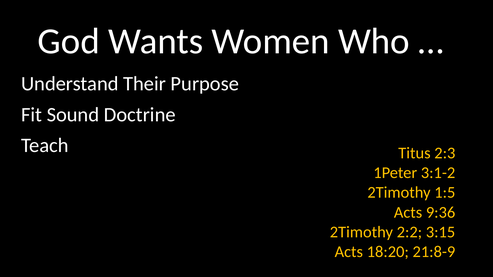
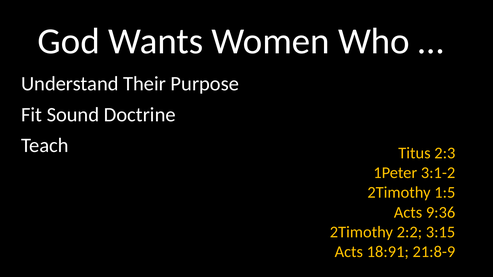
18:20: 18:20 -> 18:91 (388, 252)
